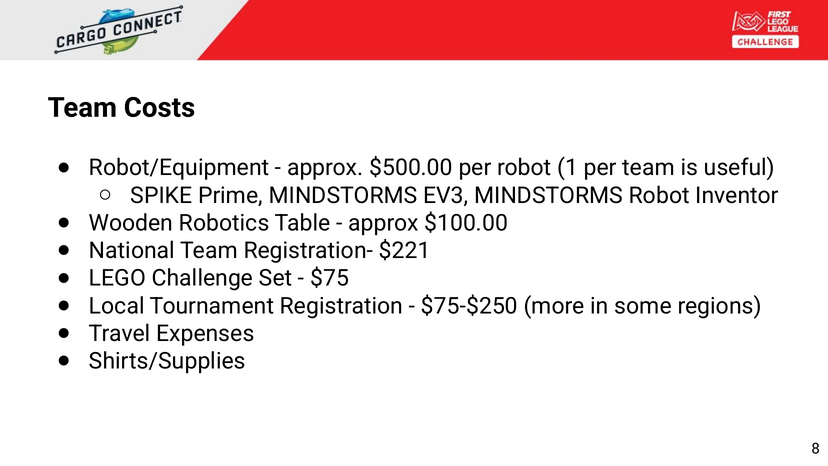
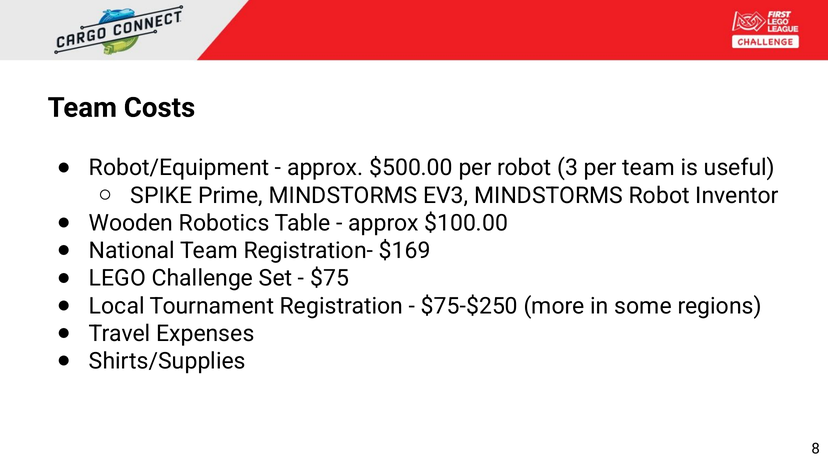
1: 1 -> 3 (568, 168)
$221: $221 -> $169 (405, 251)
